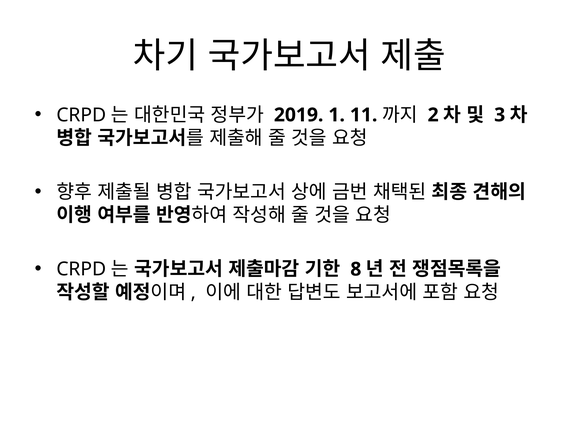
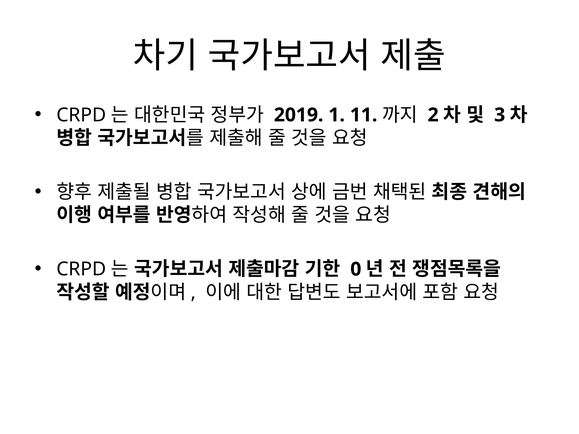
8: 8 -> 0 (356, 269)
